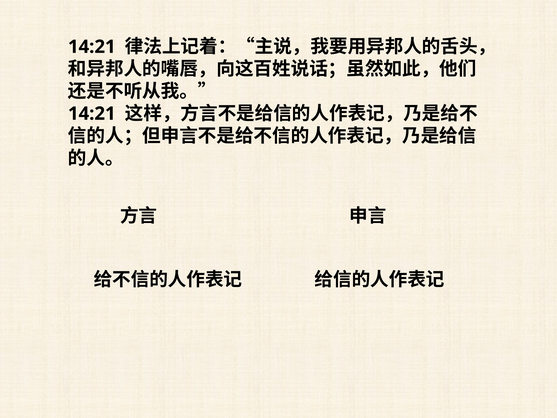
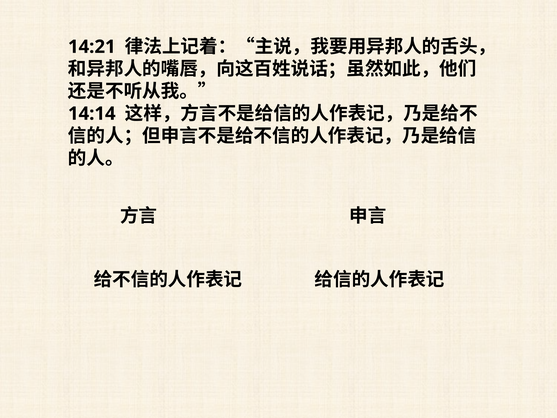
14:21: 14:21 -> 14:14 (92, 114)
